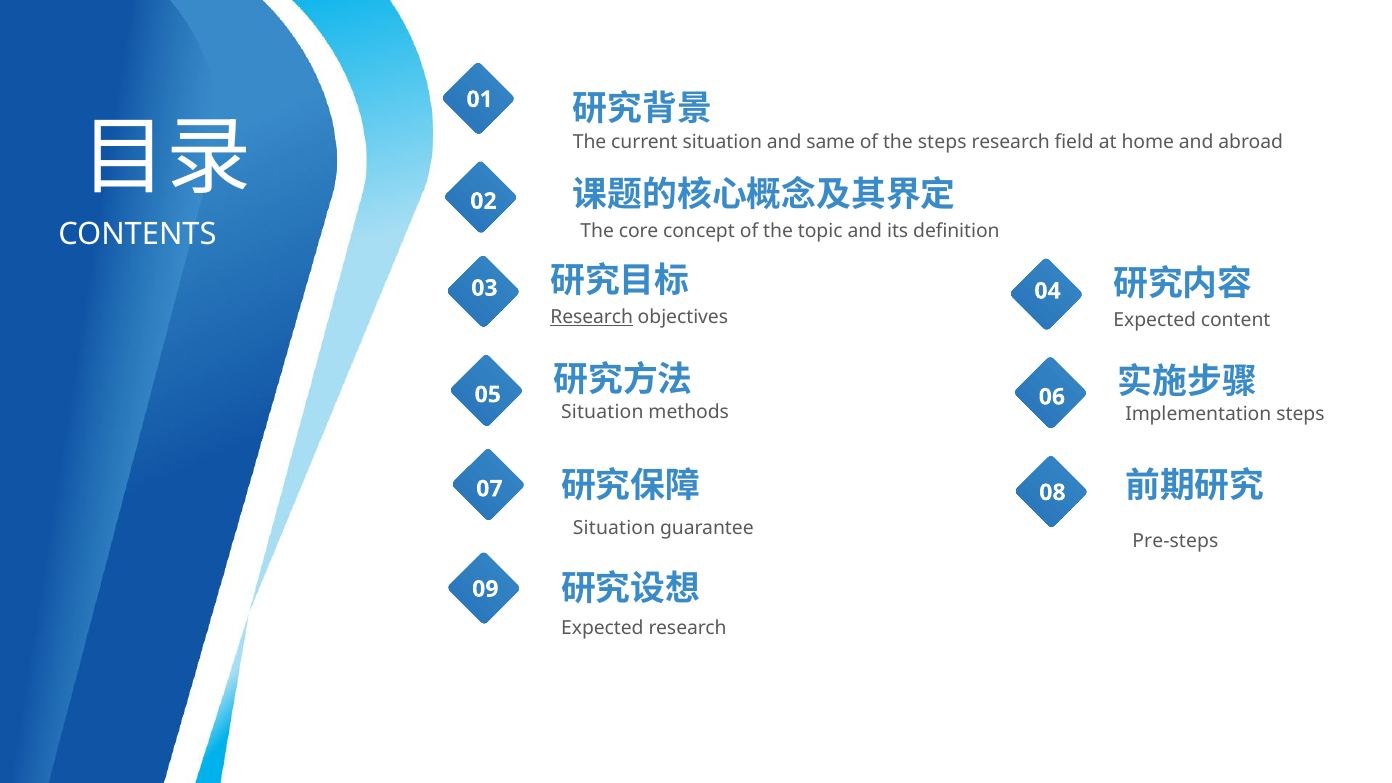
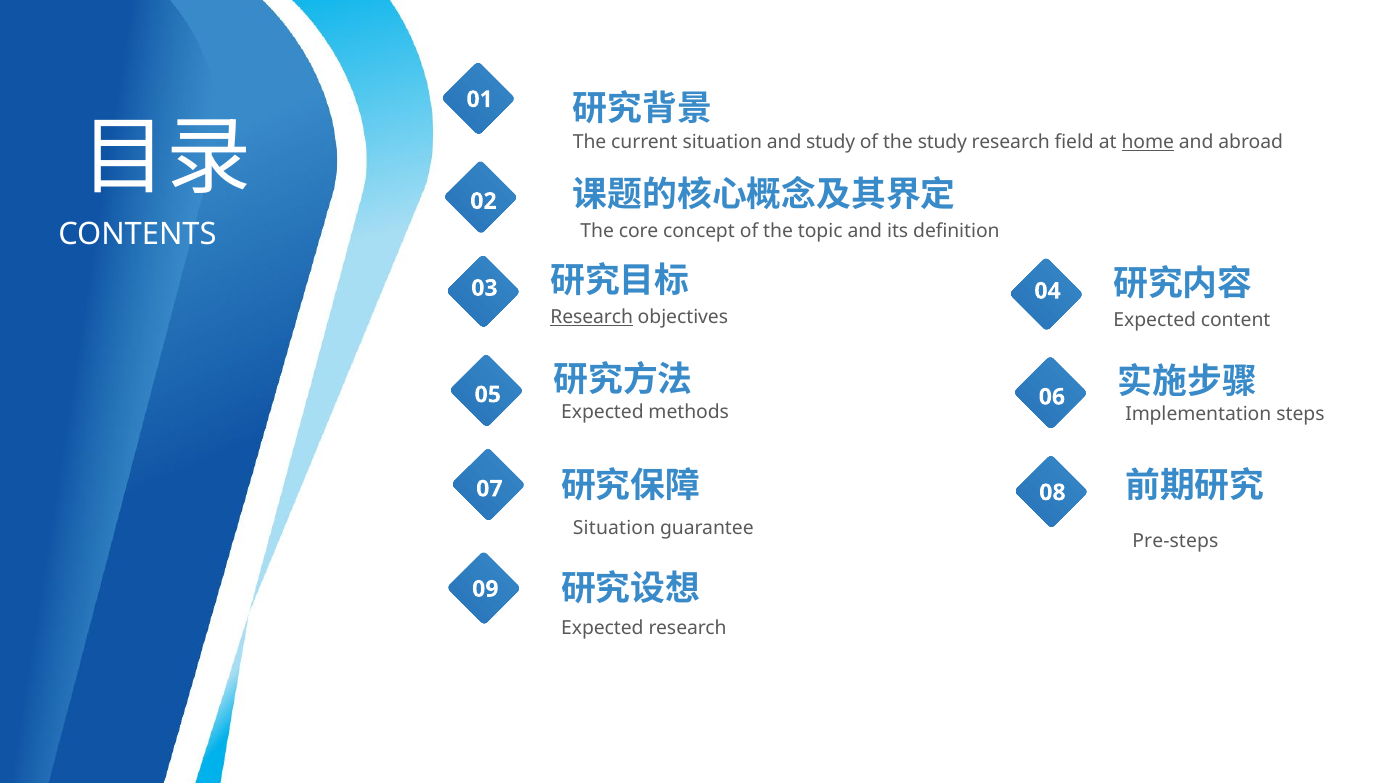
and same: same -> study (831, 143)
the steps: steps -> study (942, 143)
home underline: none -> present (1148, 143)
Situation: Situation -> Expected (602, 412)
